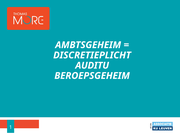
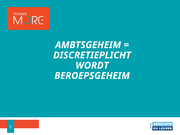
AUDITU: AUDITU -> WORDT (92, 65)
